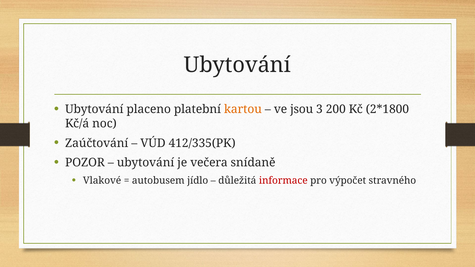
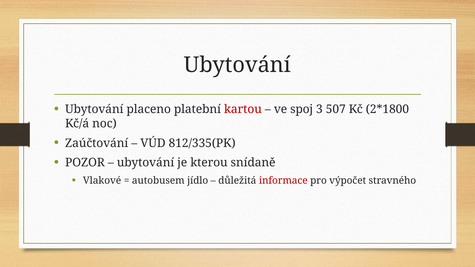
kartou colour: orange -> red (243, 109)
jsou: jsou -> spoj (302, 109)
200: 200 -> 507 (336, 109)
412/335(PK: 412/335(PK -> 812/335(PK (202, 143)
večera: večera -> kterou (209, 163)
